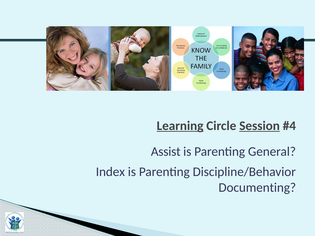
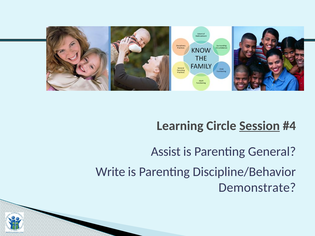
Learning underline: present -> none (180, 126)
Index: Index -> Write (110, 172)
Documenting: Documenting -> Demonstrate (257, 188)
